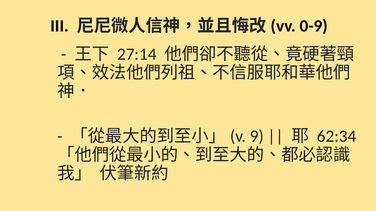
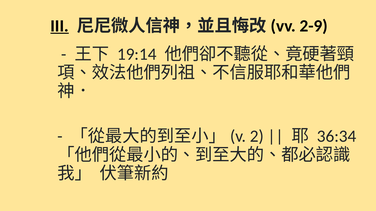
III underline: none -> present (60, 26)
0-9: 0-9 -> 2-9 (314, 26)
27:14: 27:14 -> 19:14 (137, 54)
9: 9 -> 2 (257, 137)
62:34: 62:34 -> 36:34 (337, 137)
